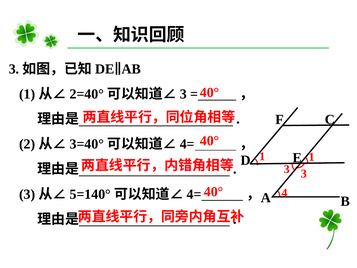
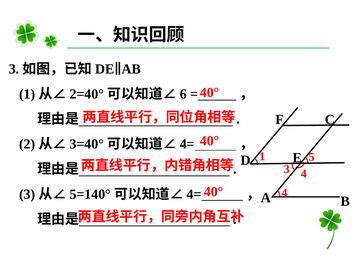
3: 3 -> 6 (183, 94)
1 1: 1 -> 5 (312, 157)
3 3: 3 -> 4 (304, 174)
